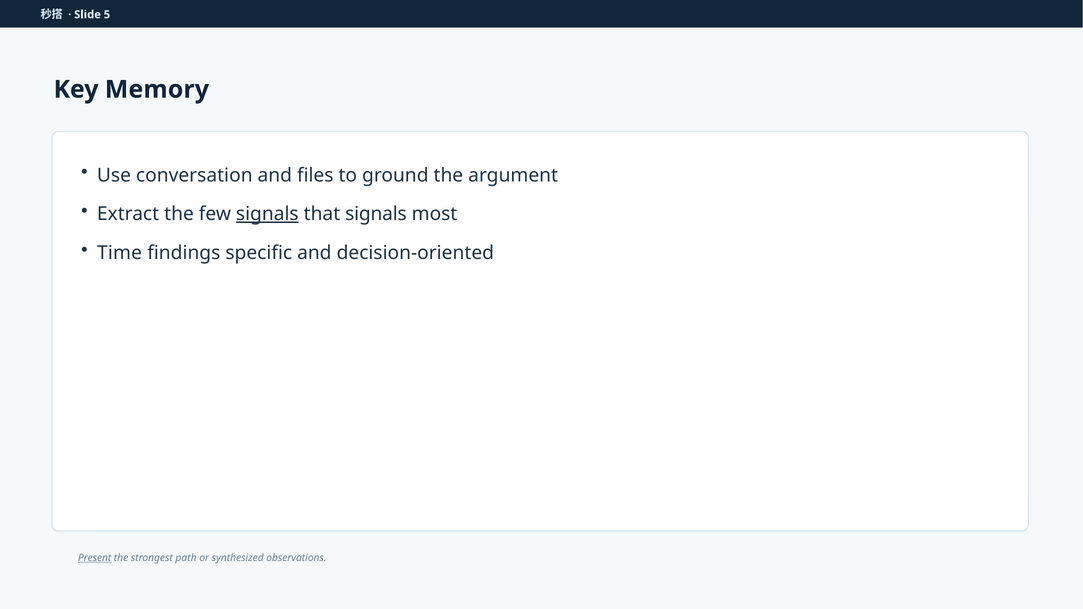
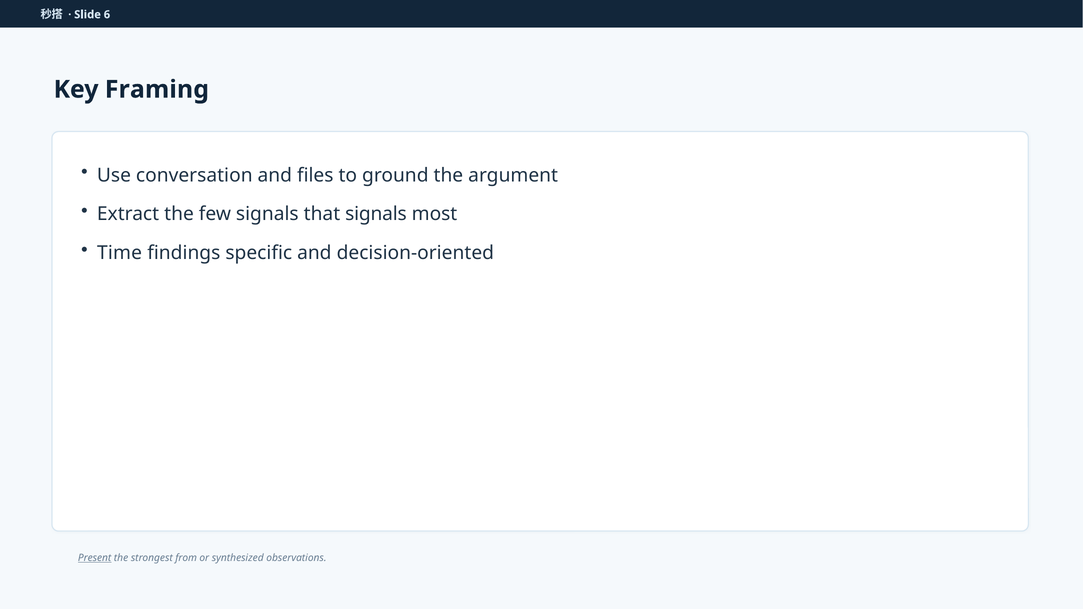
5: 5 -> 6 (107, 15)
Memory: Memory -> Framing (157, 89)
signals underline: present -> none (267, 214)
path: path -> from (186, 558)
